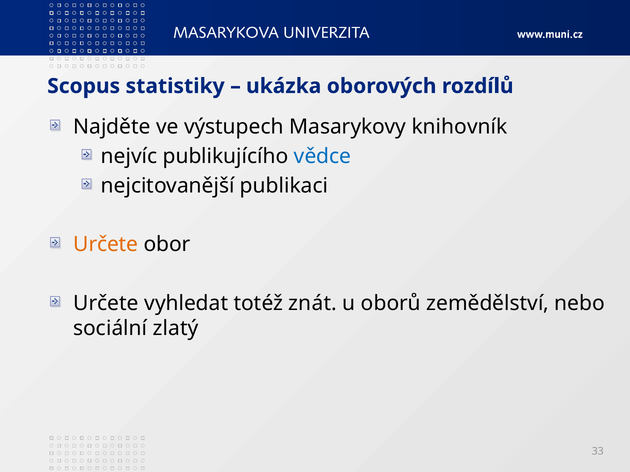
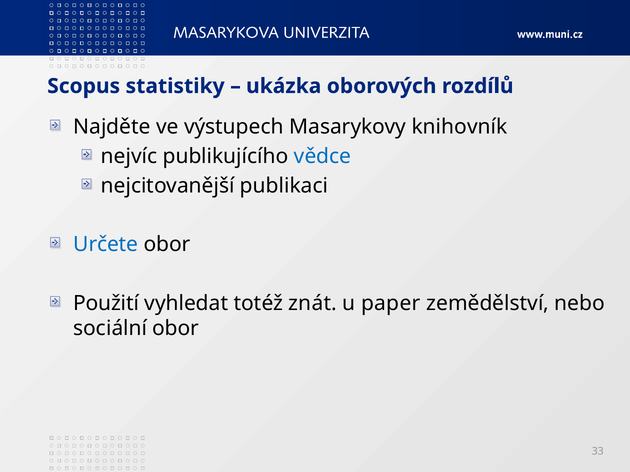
Určete colour: orange -> blue (106, 245)
Určete: Určete -> Použití (106, 303)
oborů: oborů -> paper (391, 303)
sociální zlatý: zlatý -> obor (176, 329)
